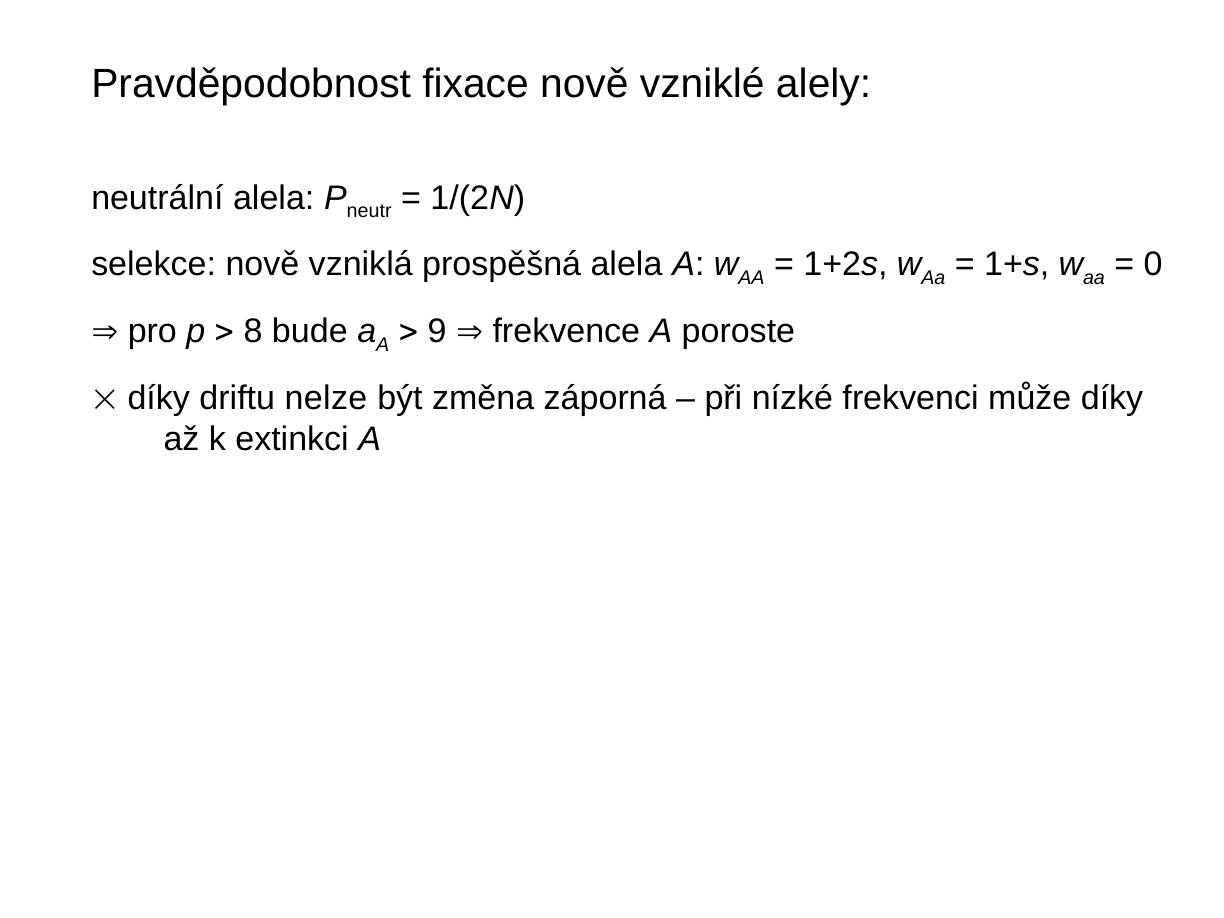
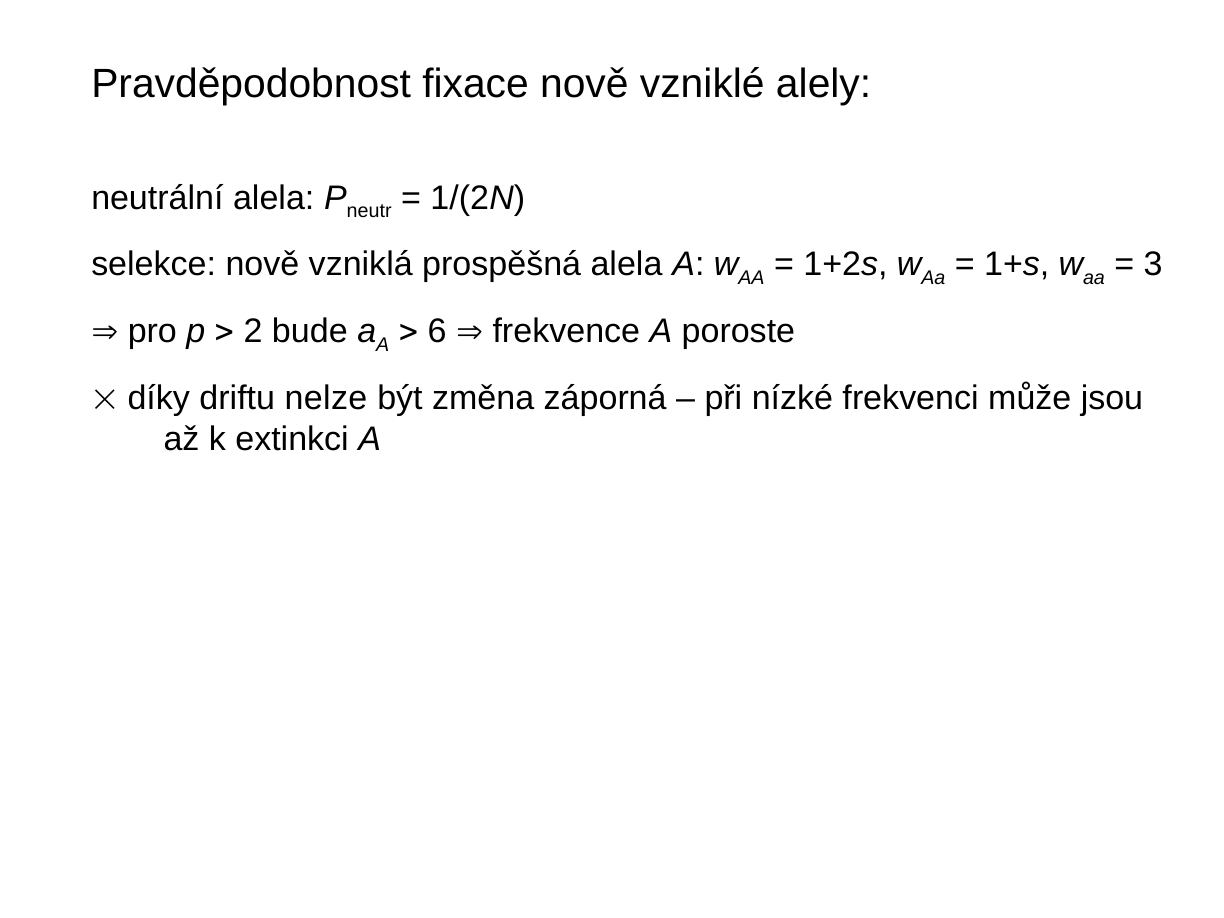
0: 0 -> 3 (1153, 265)
8: 8 -> 2 (253, 331)
9: 9 -> 6 (437, 331)
může díky: díky -> jsou (1112, 398)
